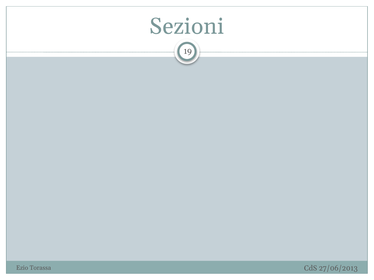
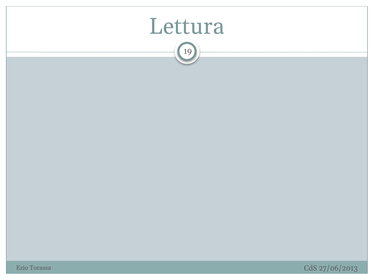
Sezioni: Sezioni -> Lettura (187, 26)
